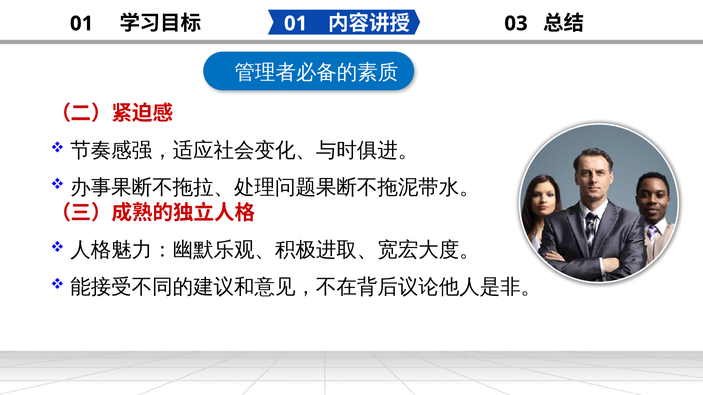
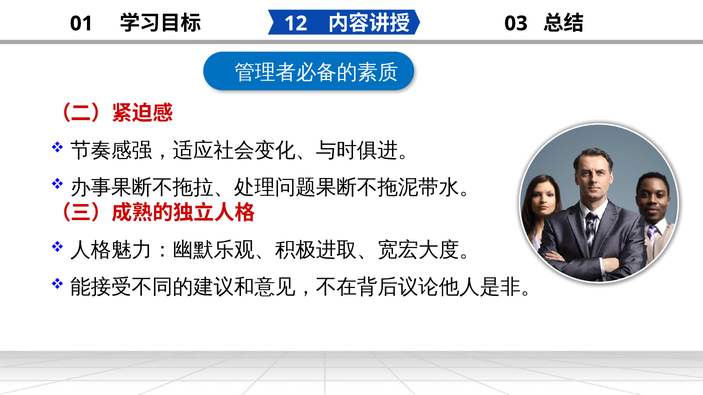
01: 01 -> 12 (296, 24)
